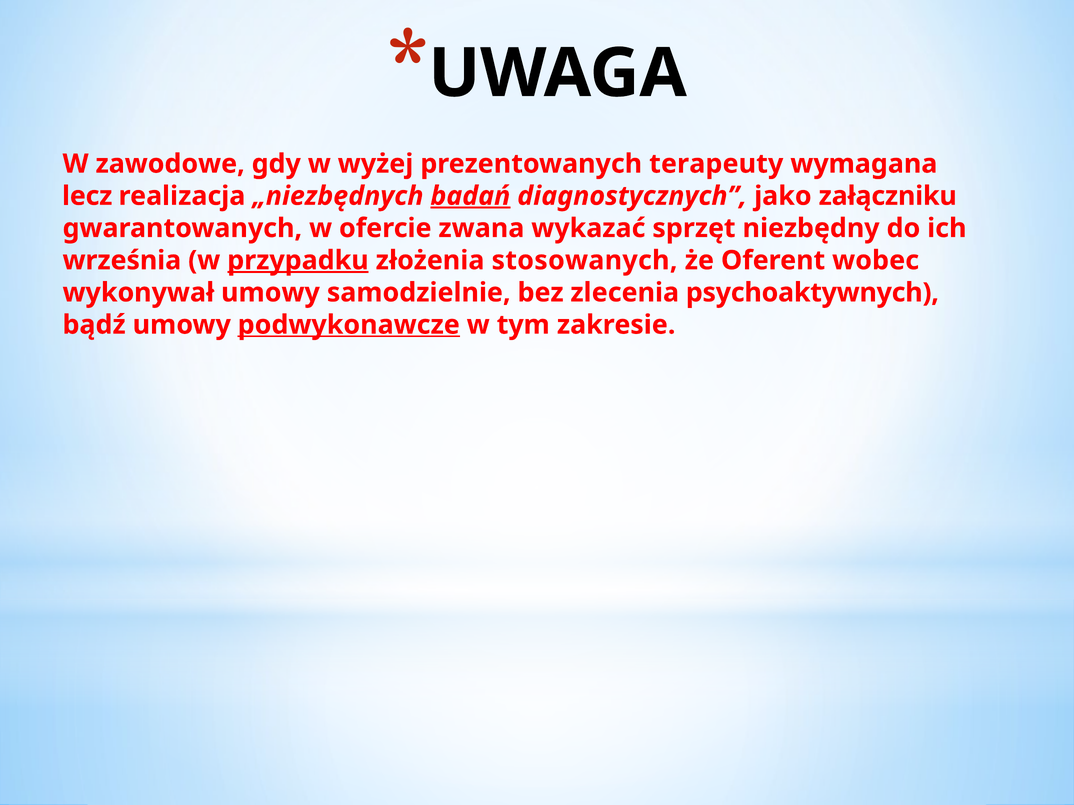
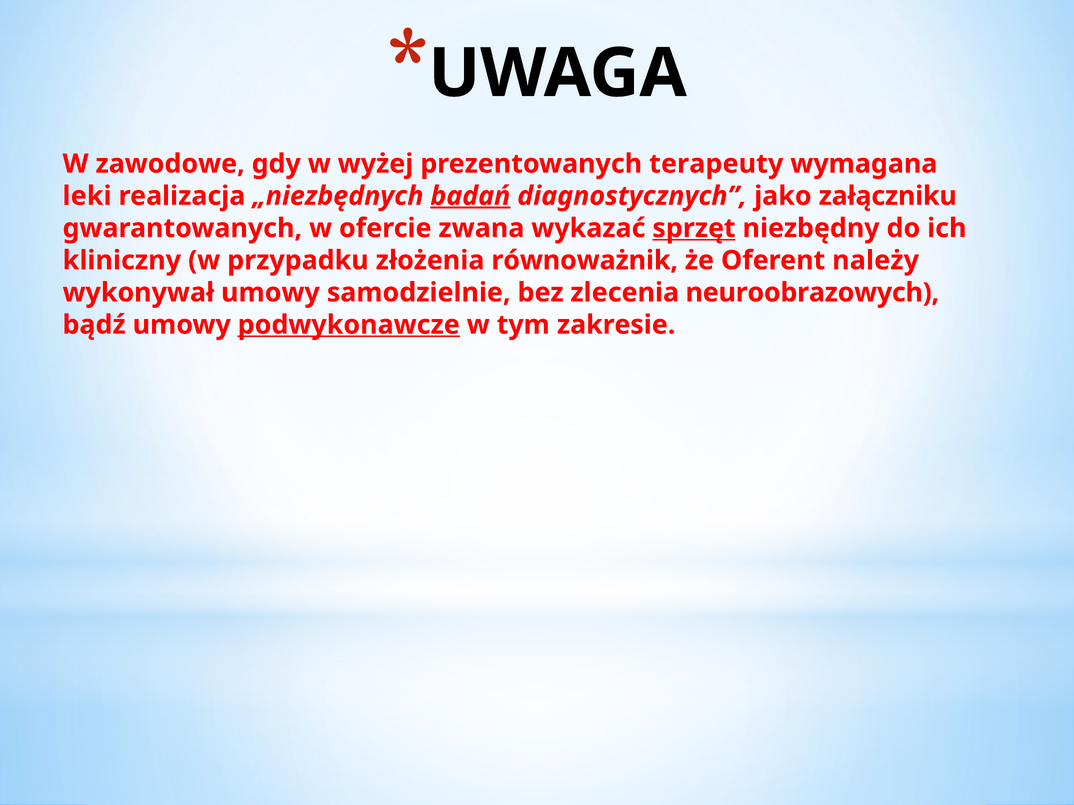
lecz: lecz -> leki (87, 196)
sprzęt underline: none -> present (694, 228)
września: września -> kliniczny (122, 261)
przypadku underline: present -> none (298, 261)
stosowanych: stosowanych -> równoważnik (585, 261)
wobec: wobec -> należy (876, 261)
psychoaktywnych: psychoaktywnych -> neuroobrazowych (812, 293)
